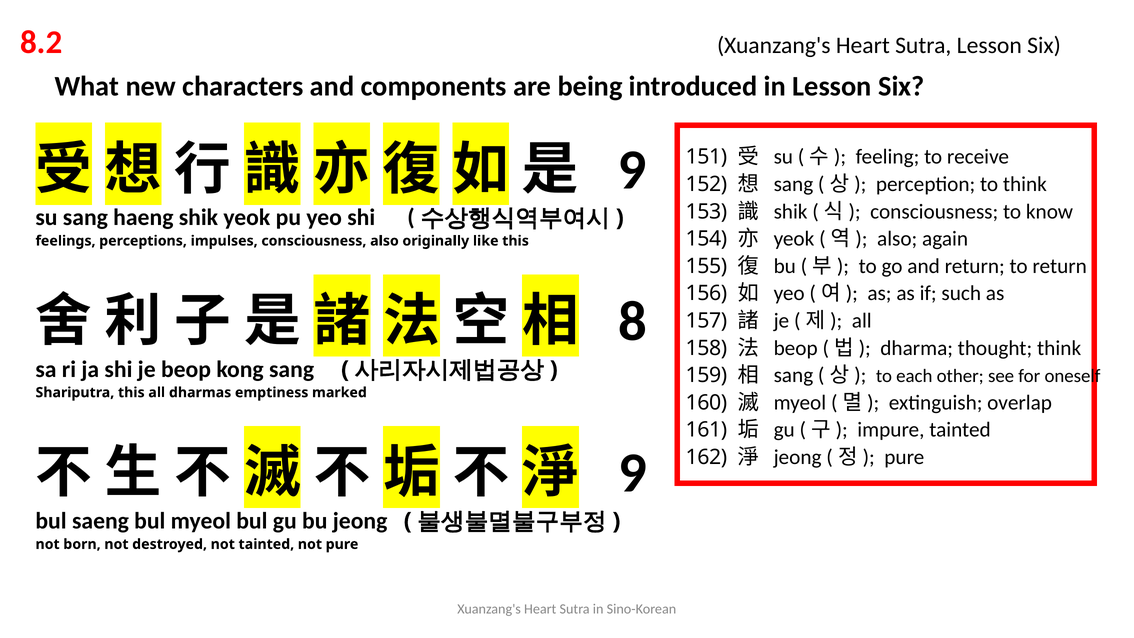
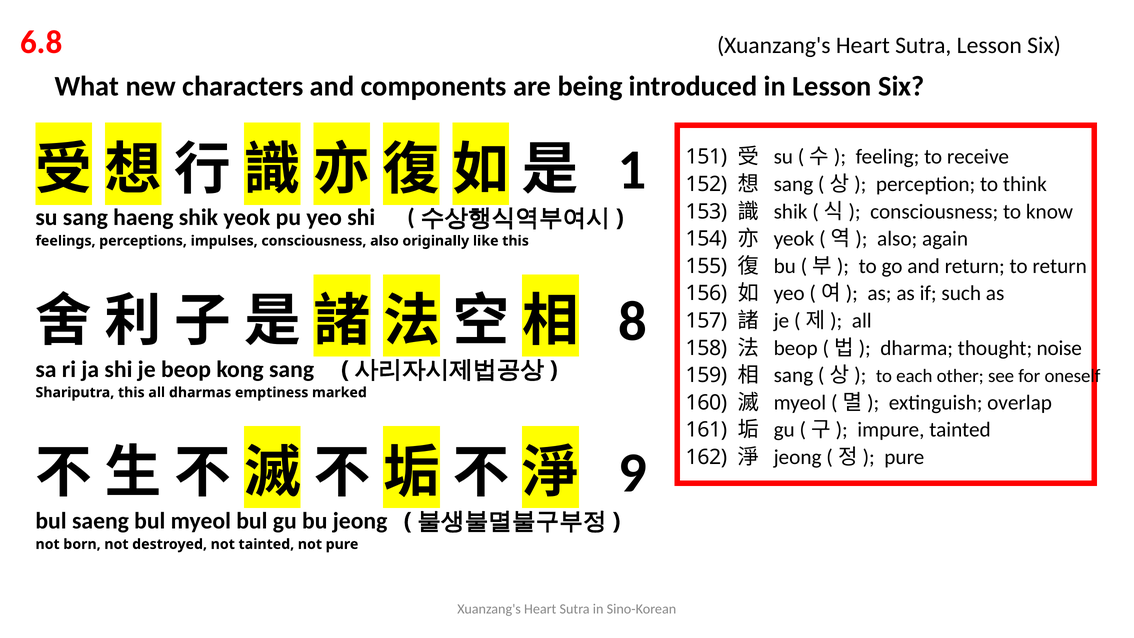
8.2: 8.2 -> 6.8 (41, 42)
9: 9 -> 1 (632, 170)
thought think: think -> noise (1059, 348)
